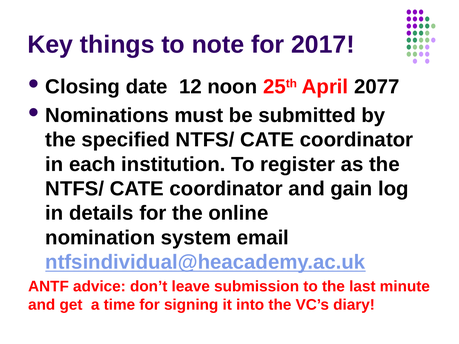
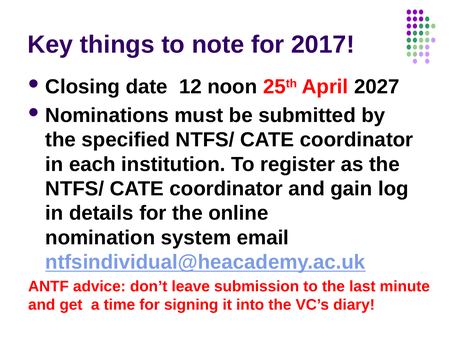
2077: 2077 -> 2027 (377, 87)
